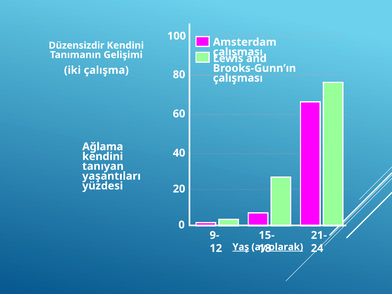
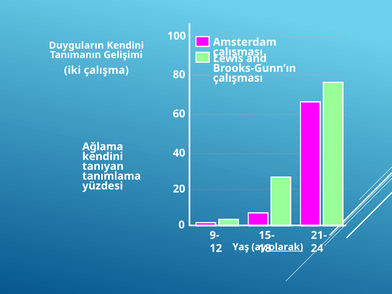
Düzensizdir: Düzensizdir -> Duyguların (76, 45)
yaşantıları: yaşantıları -> tanımlama (112, 176)
Yaş underline: present -> none (241, 247)
